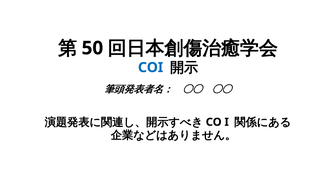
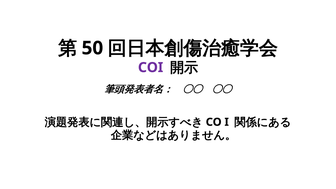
COI colour: blue -> purple (151, 67)
